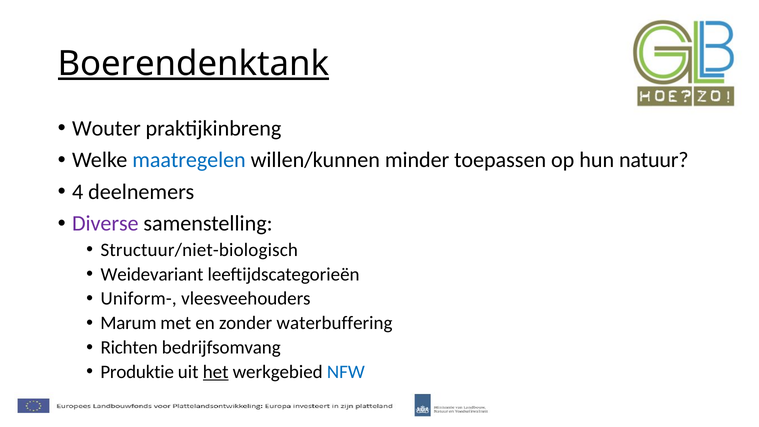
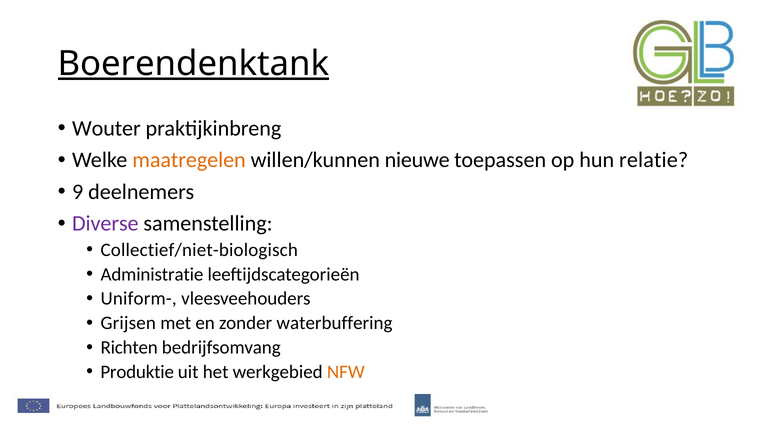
maatregelen colour: blue -> orange (189, 160)
minder: minder -> nieuwe (417, 160)
natuur: natuur -> relatie (654, 160)
4: 4 -> 9 (78, 192)
Structuur/niet-biologisch: Structuur/niet-biologisch -> Collectief/niet-biologisch (199, 250)
Weidevariant: Weidevariant -> Administratie (152, 274)
Marum: Marum -> Grijsen (128, 323)
het underline: present -> none (216, 372)
NFW colour: blue -> orange (346, 372)
